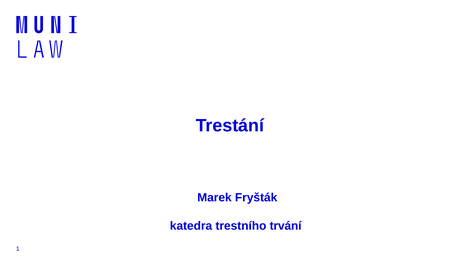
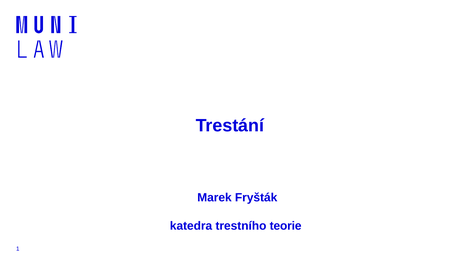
trvání: trvání -> teorie (286, 226)
